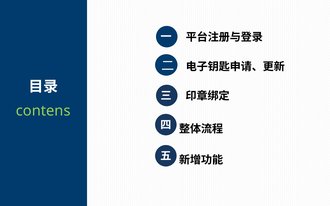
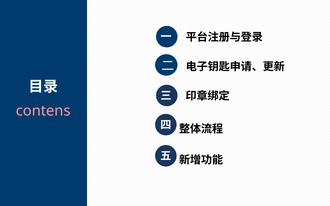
contens colour: light green -> pink (43, 111)
